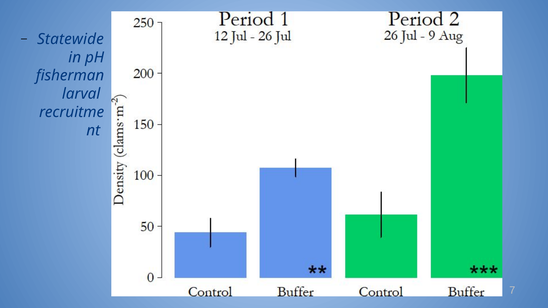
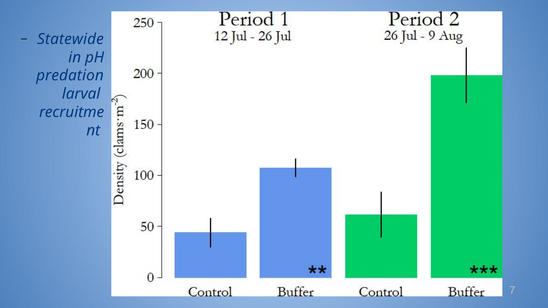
fisherman: fisherman -> predation (70, 76)
